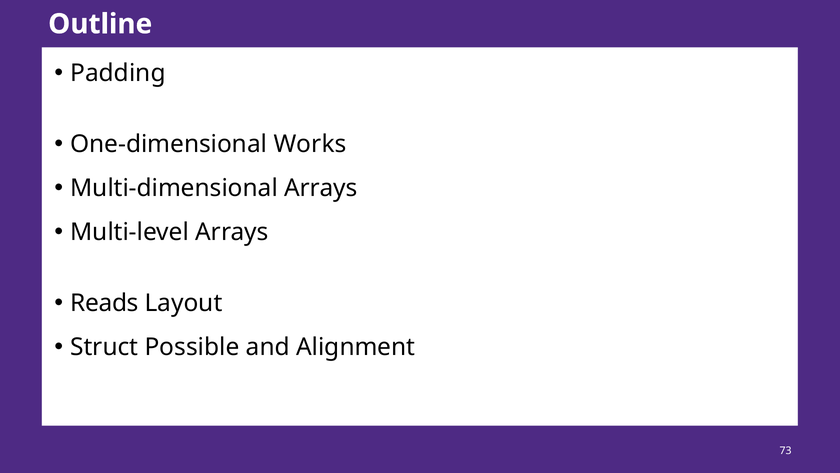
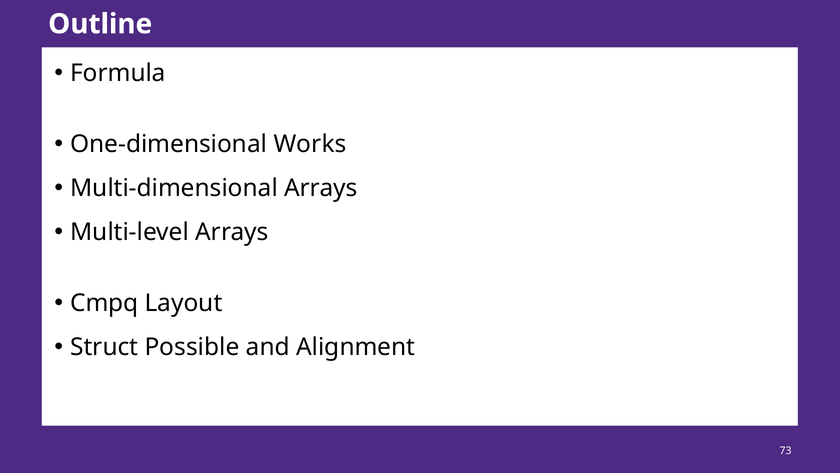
Padding: Padding -> Formula (118, 73)
Reads: Reads -> Cmpq (104, 303)
